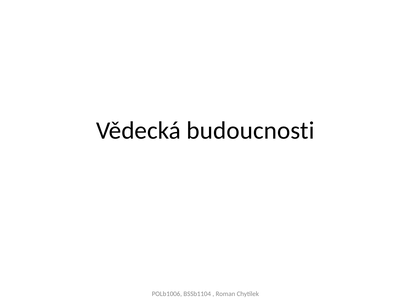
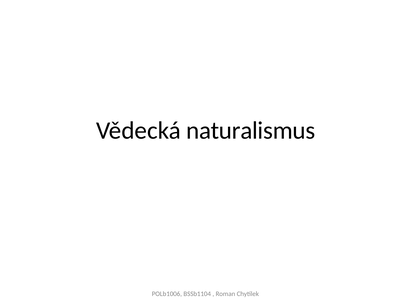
budoucnosti: budoucnosti -> naturalismus (251, 131)
